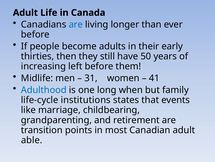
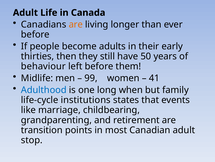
are colour: blue -> orange (76, 24)
increasing: increasing -> behaviour (43, 66)
31: 31 -> 99 (91, 78)
able: able -> stop (32, 140)
